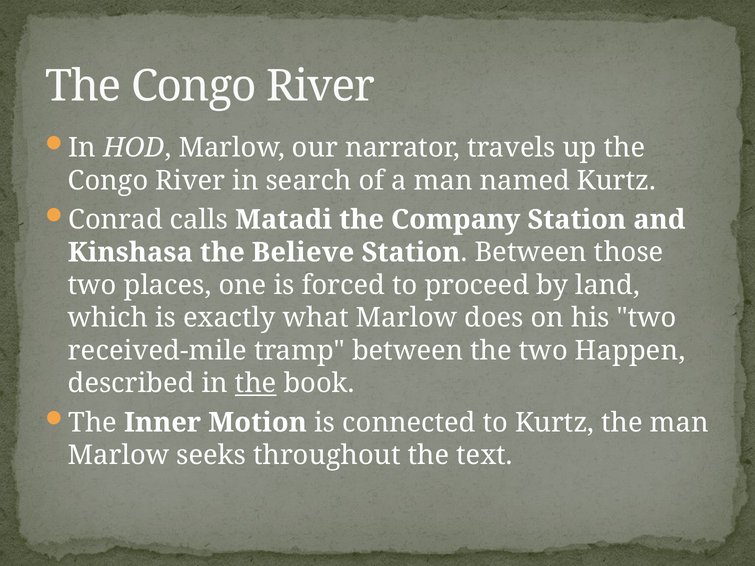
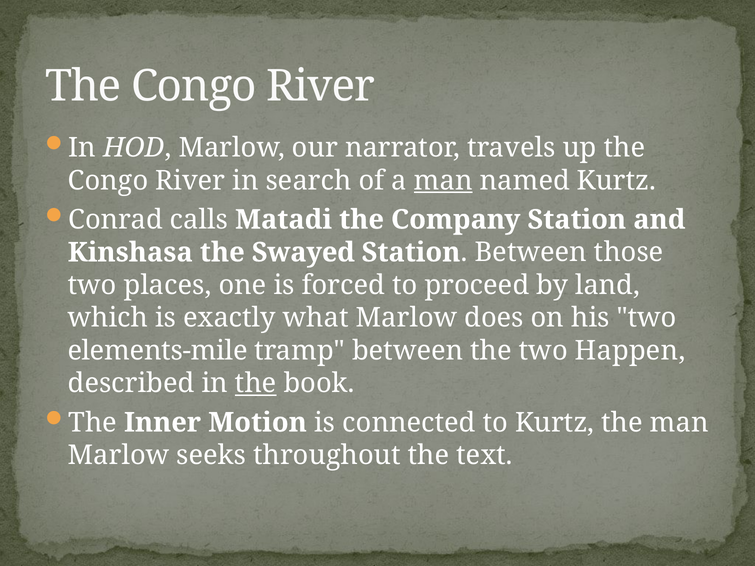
man underline: none -> present (443, 181)
Believe: Believe -> Swayed (303, 253)
received-mile: received-mile -> elements-mile (158, 351)
